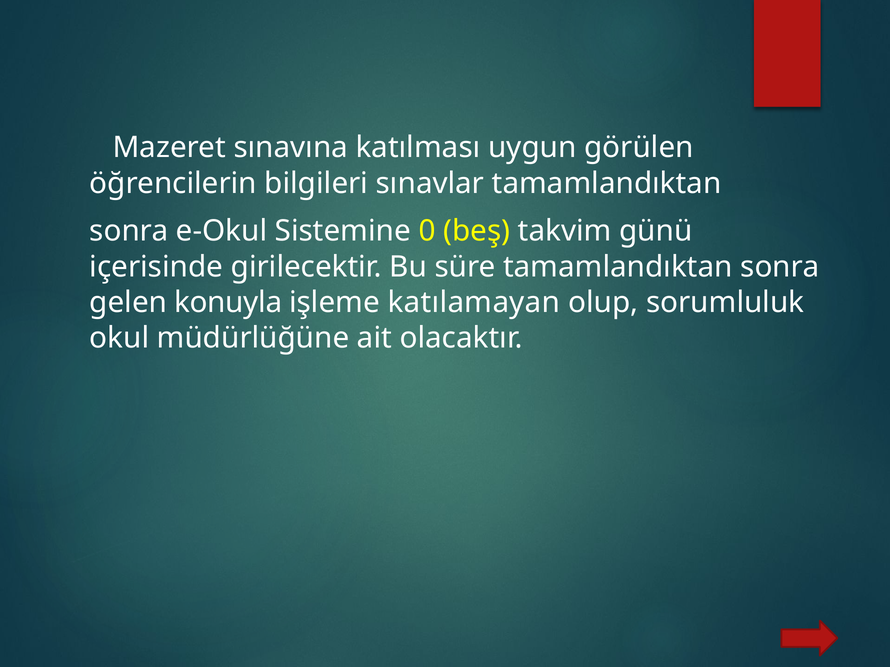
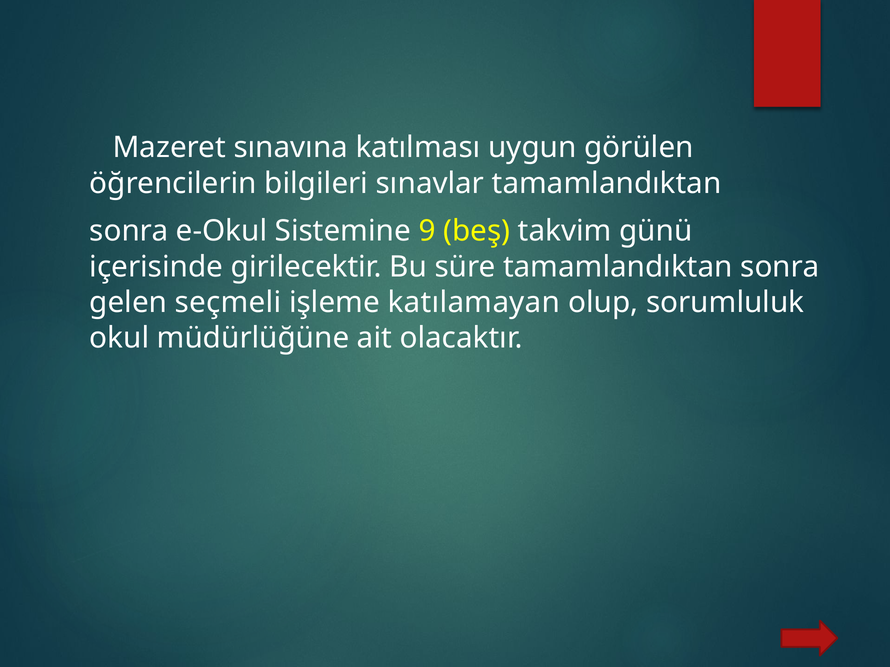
0: 0 -> 9 (427, 231)
konuyla: konuyla -> seçmeli (228, 303)
